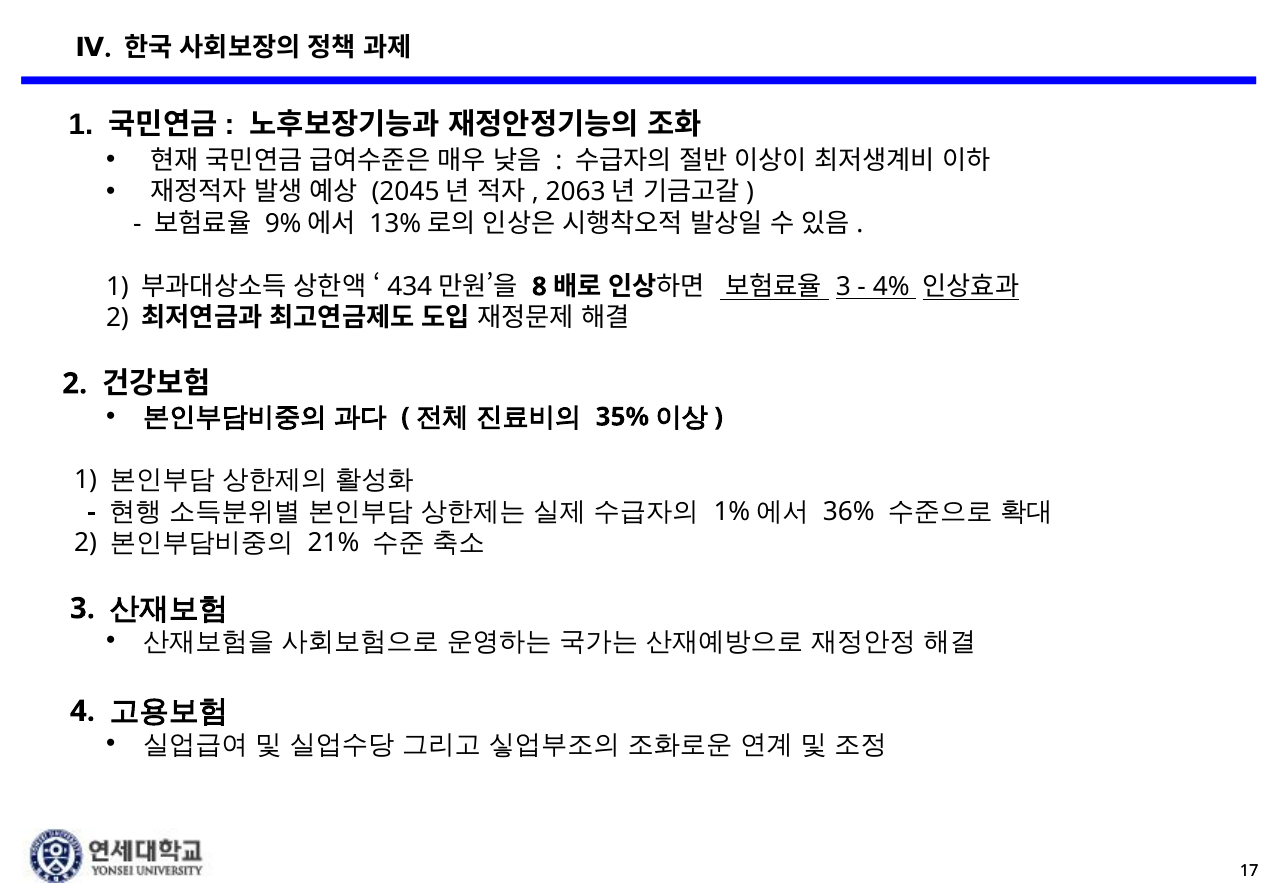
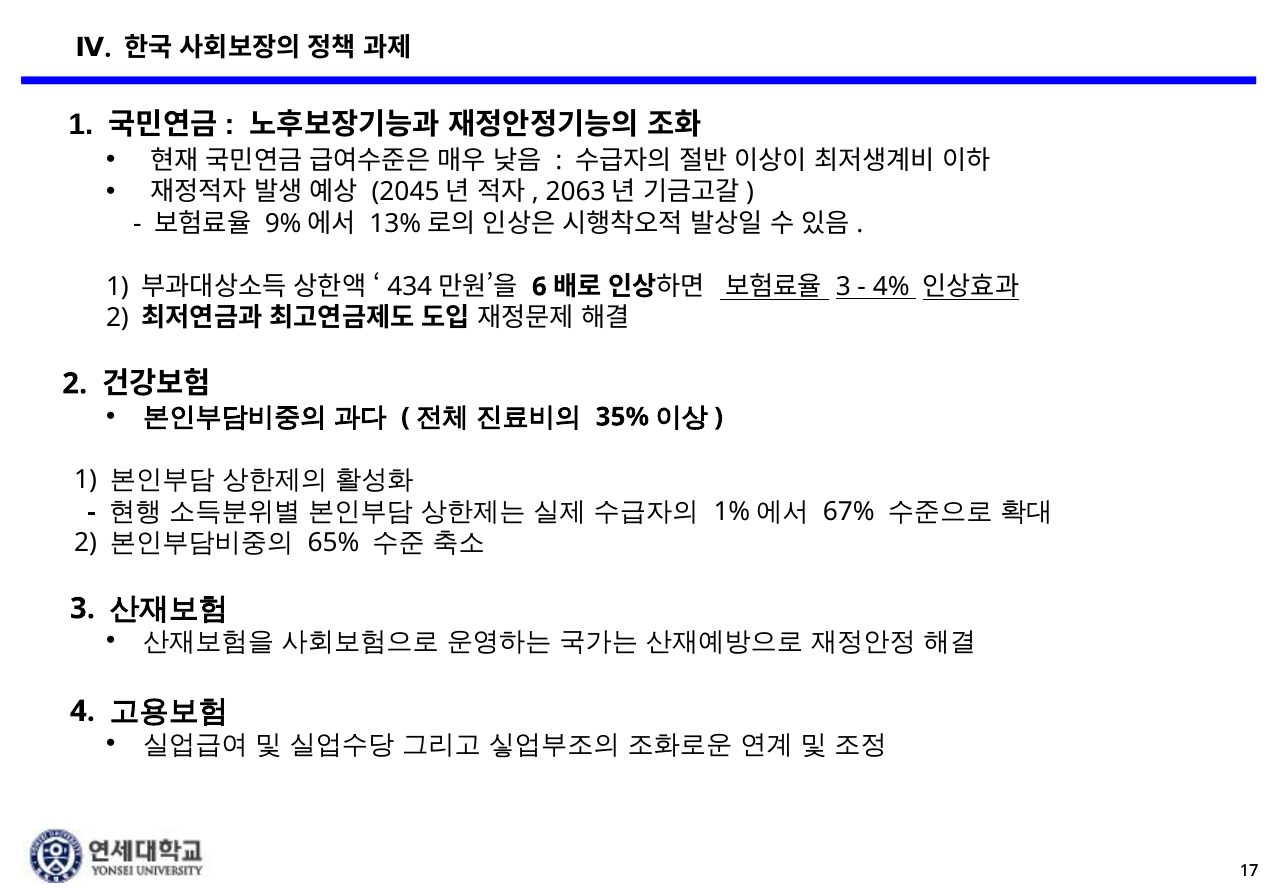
8: 8 -> 6 (539, 287)
36%: 36% -> 67% (849, 511)
21%: 21% -> 65% (333, 543)
